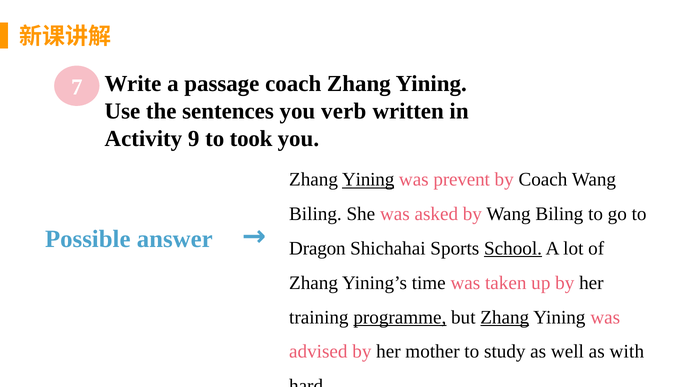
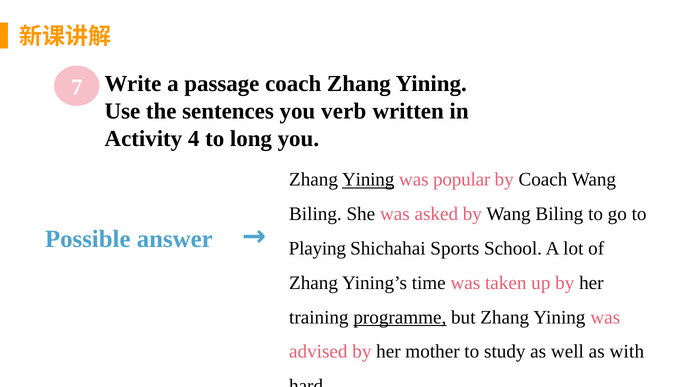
9: 9 -> 4 (194, 139)
took: took -> long (251, 139)
prevent: prevent -> popular (462, 180)
Dragon: Dragon -> Playing (317, 248)
School underline: present -> none (513, 248)
Zhang underline: present -> none (505, 317)
